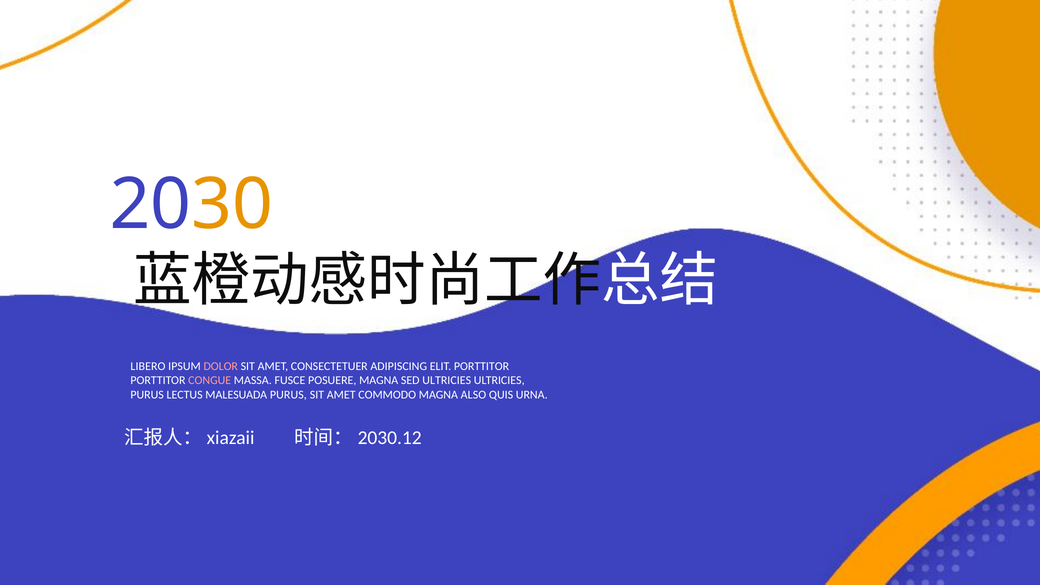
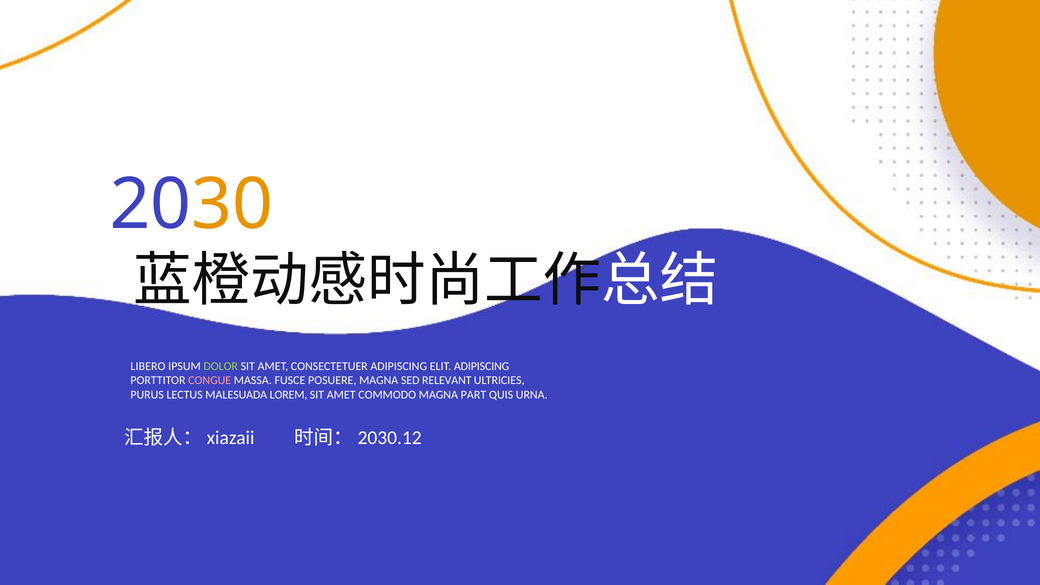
DOLOR colour: pink -> light green (221, 366)
ELIT PORTTITOR: PORTTITOR -> ADIPISCING (482, 366)
SED ULTRICIES: ULTRICIES -> RELEVANT (447, 380)
MALESUADA PURUS: PURUS -> LOREM (288, 395)
ALSO: ALSO -> PART (473, 395)
